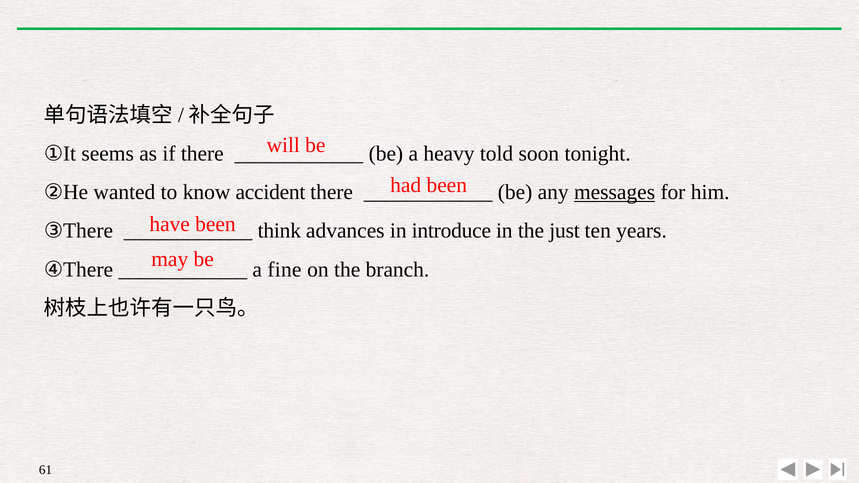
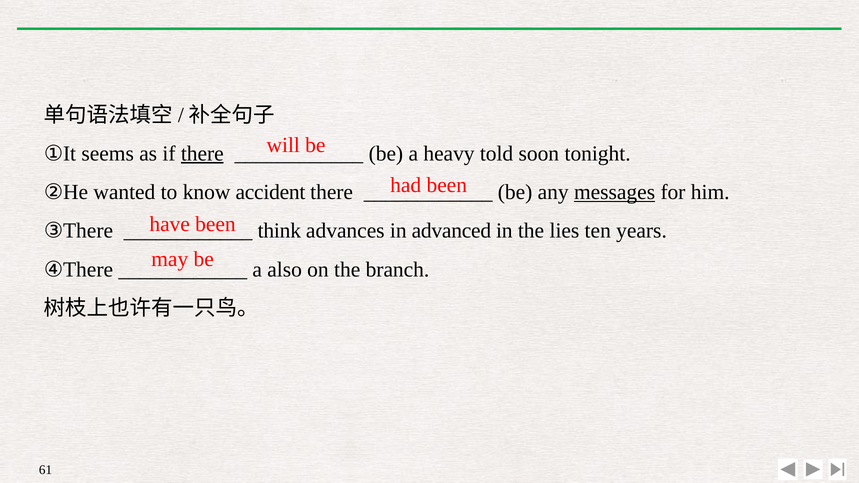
there underline: none -> present (202, 154)
introduce: introduce -> advanced (451, 231)
just: just -> lies (564, 231)
fine: fine -> also (285, 270)
